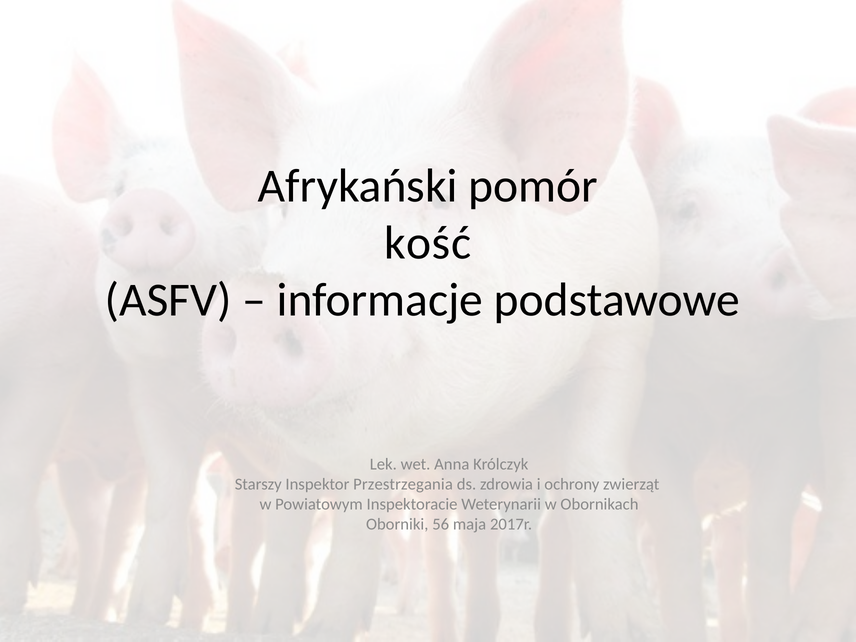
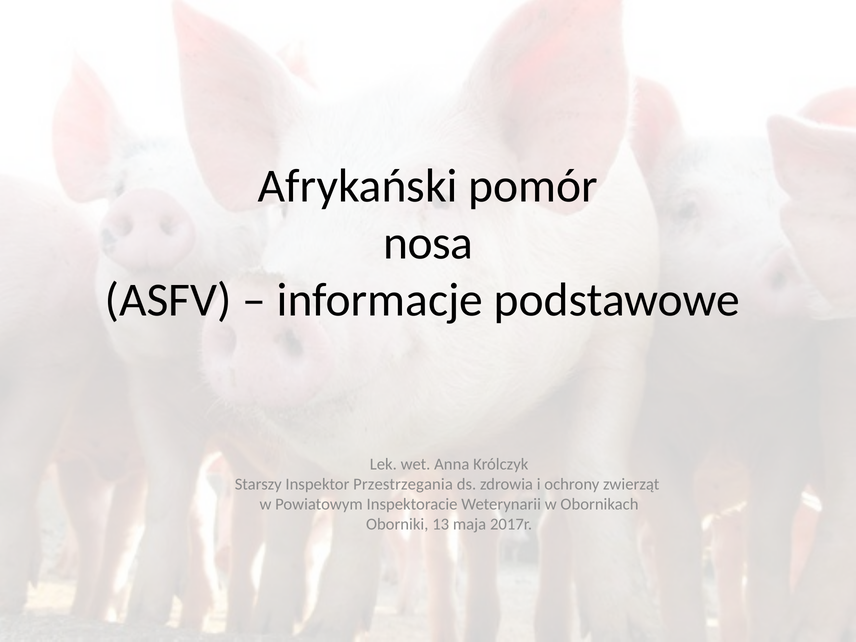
kość: kość -> nosa (428, 243)
56: 56 -> 13 (441, 524)
